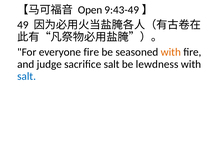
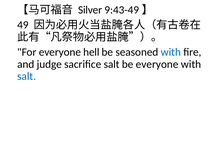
Open: Open -> Silver (90, 10)
everyone fire: fire -> hell (91, 52)
with colour: orange -> blue (171, 52)
be lewdness: lewdness -> everyone (157, 64)
